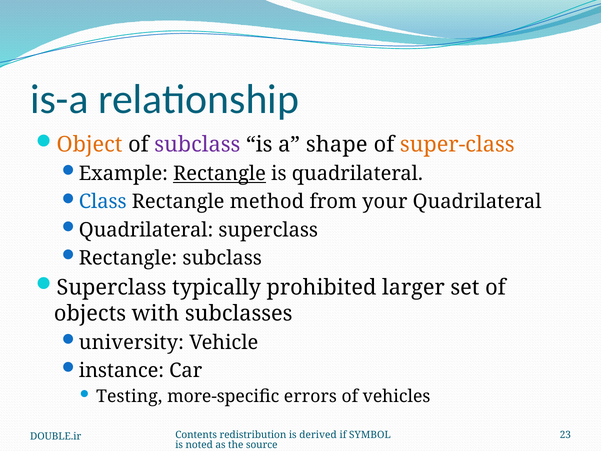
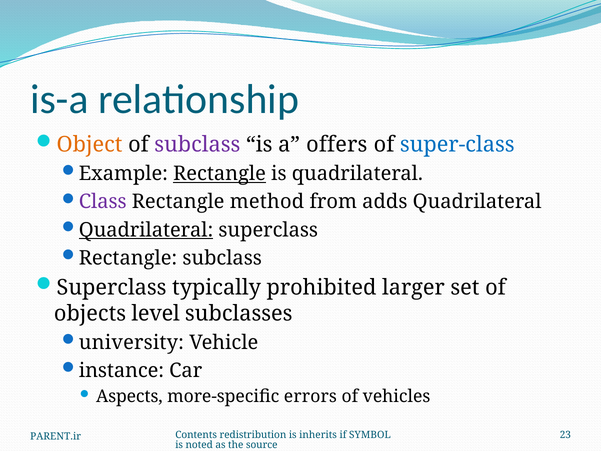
shape: shape -> offers (337, 145)
super-class colour: orange -> blue (457, 145)
Class colour: blue -> purple (103, 202)
your: your -> adds (385, 202)
Quadrilateral underline: none -> present (146, 230)
with: with -> level (156, 313)
Testing: Testing -> Aspects (129, 396)
derived: derived -> inherits (318, 435)
DOUBLE.ir: DOUBLE.ir -> PARENT.ir (56, 436)
